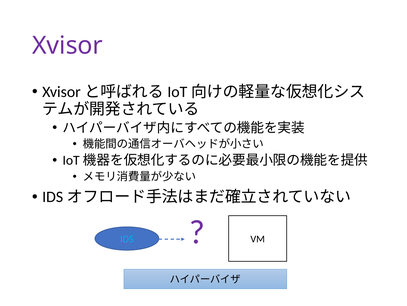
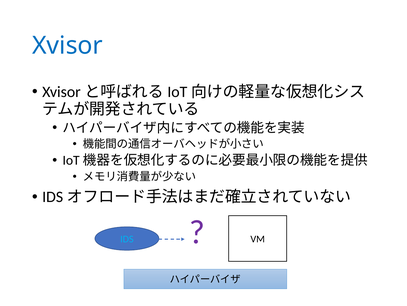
Xvisor colour: purple -> blue (67, 46)
